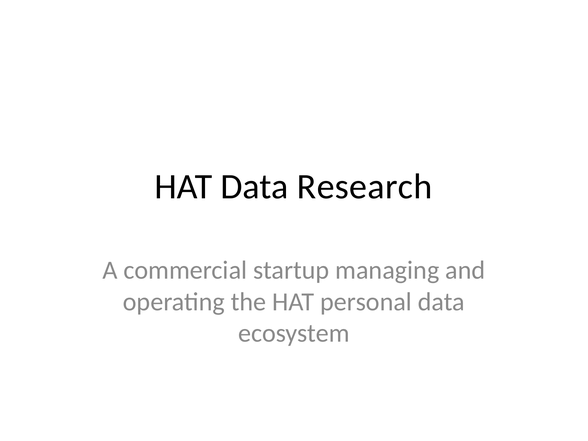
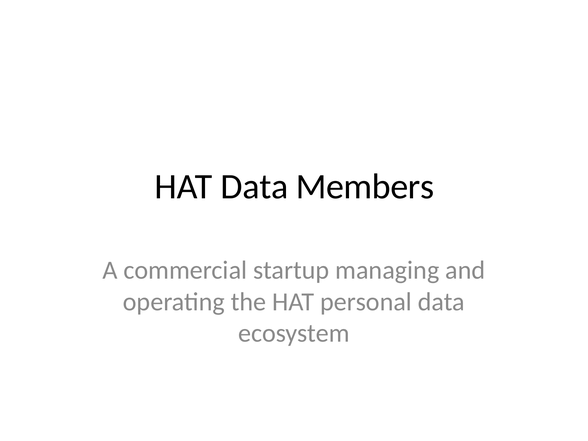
Research: Research -> Members (365, 187)
